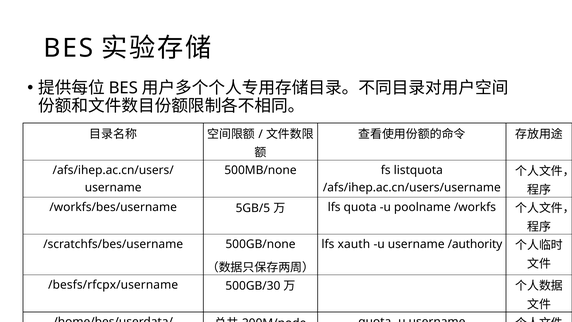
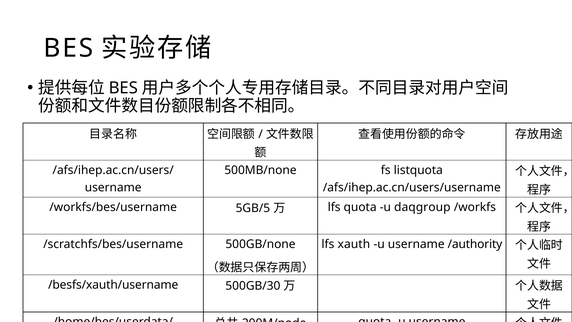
poolname: poolname -> daqgroup (422, 207)
/besfs/rfcpx/username: /besfs/rfcpx/username -> /besfs/xauth/username (113, 285)
